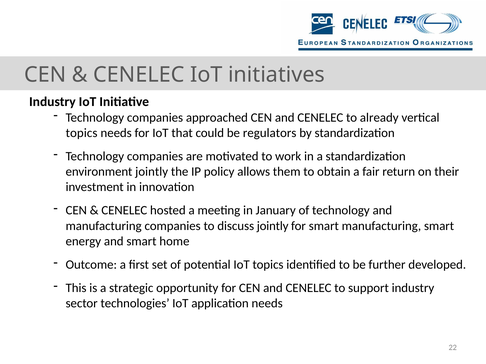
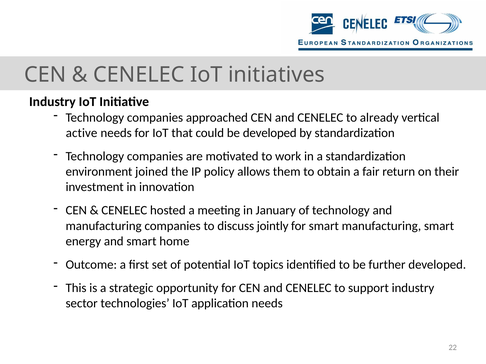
topics: topics -> active (82, 133)
be regulators: regulators -> developed (270, 133)
environment jointly: jointly -> joined (152, 172)
